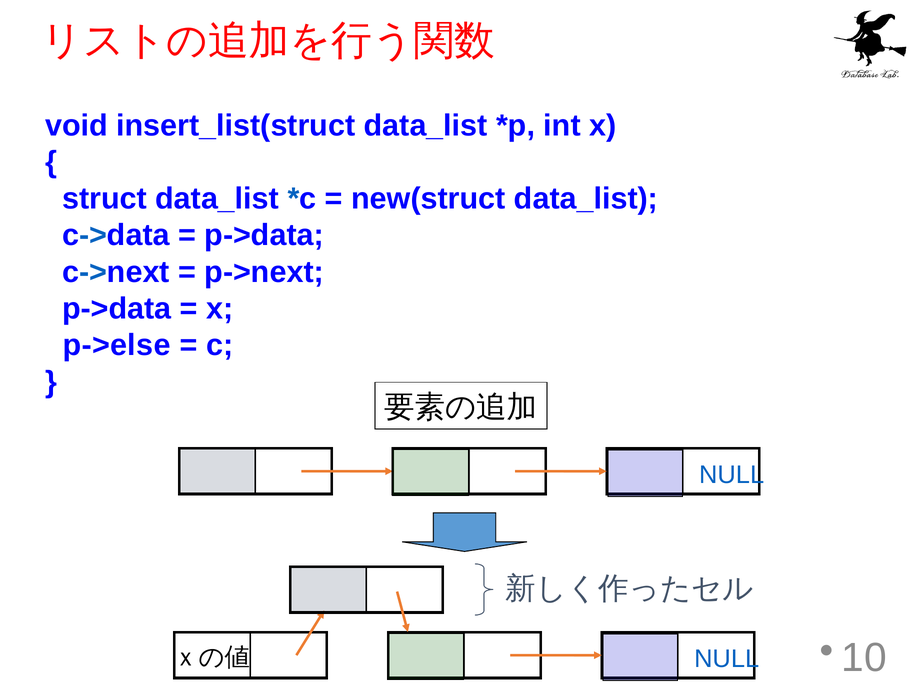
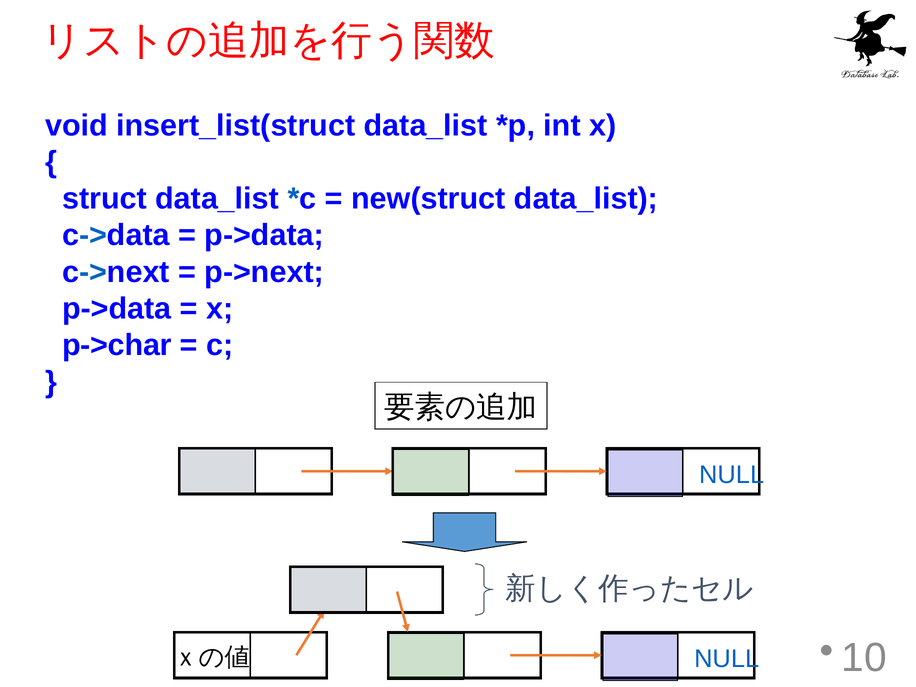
p->else: p->else -> p->char (117, 345)
